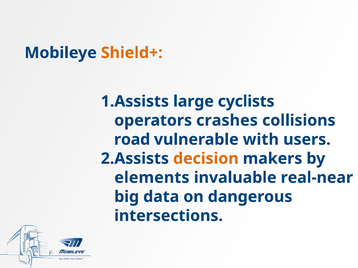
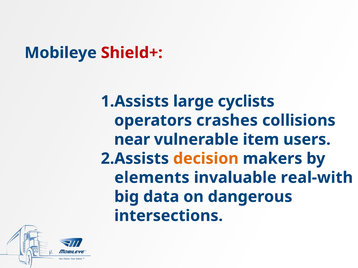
Shield+ colour: orange -> red (132, 53)
road: road -> near (132, 140)
with: with -> item (261, 140)
real-near: real-near -> real-with (317, 178)
